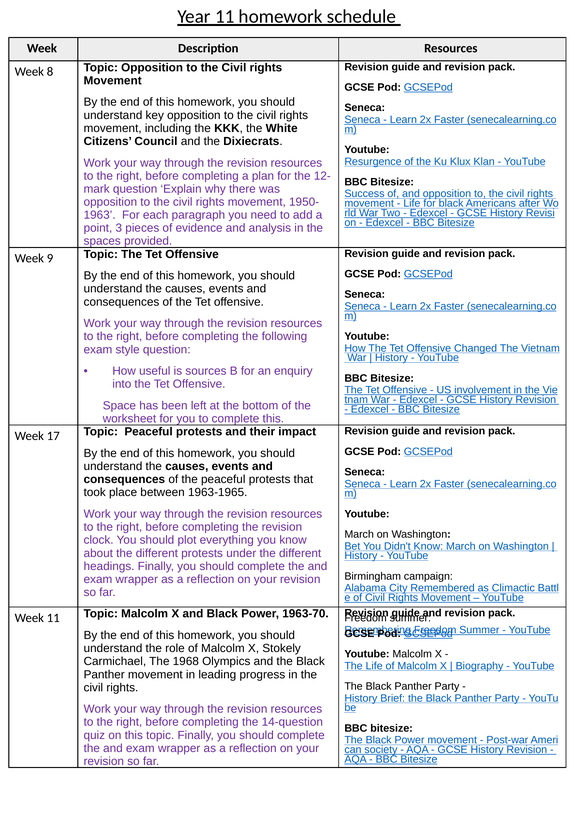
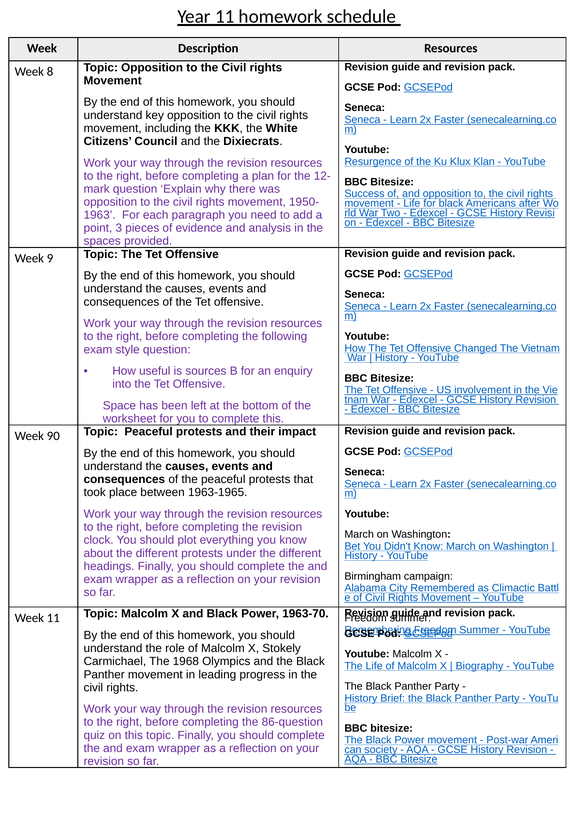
17: 17 -> 90 (53, 436)
14-question: 14-question -> 86-question (292, 722)
